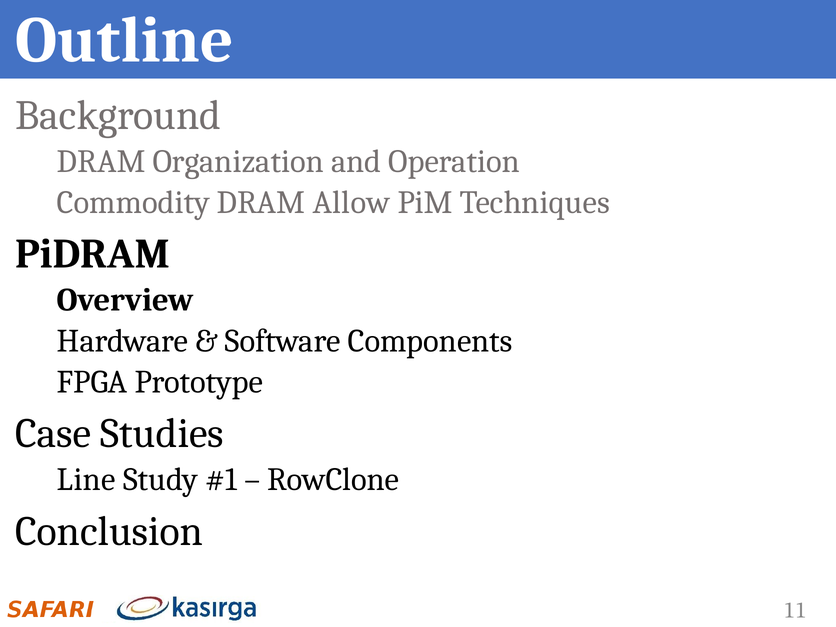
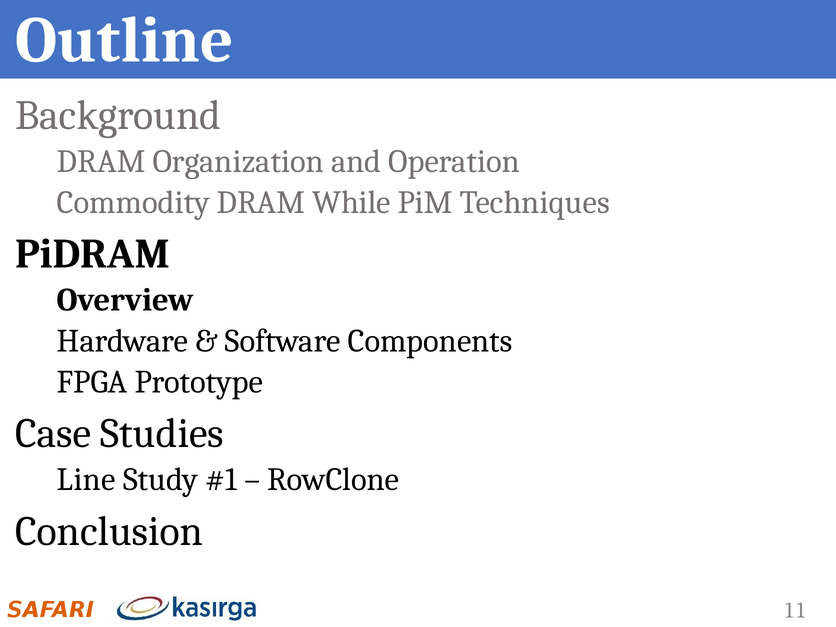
Allow: Allow -> While (352, 202)
